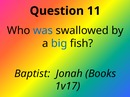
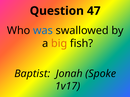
11: 11 -> 47 (94, 11)
big colour: blue -> orange (59, 44)
Books: Books -> Spoke (101, 74)
